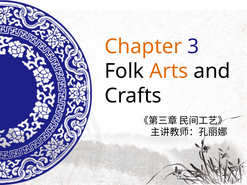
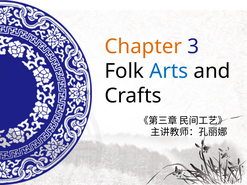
Arts colour: orange -> blue (169, 71)
